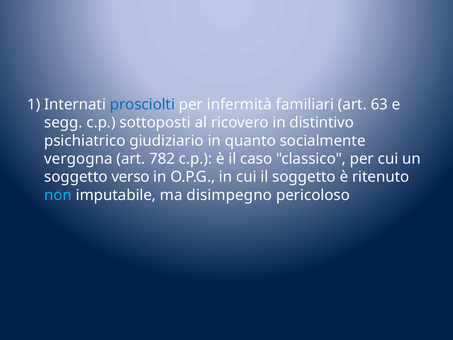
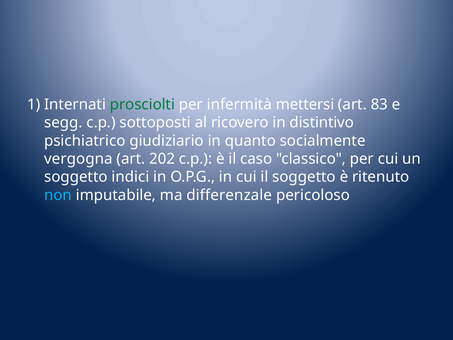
prosciolti colour: blue -> green (142, 104)
familiari: familiari -> mettersi (305, 104)
63: 63 -> 83 (379, 104)
782: 782 -> 202 (162, 159)
verso: verso -> indici (130, 177)
disimpegno: disimpegno -> differenzale (229, 195)
